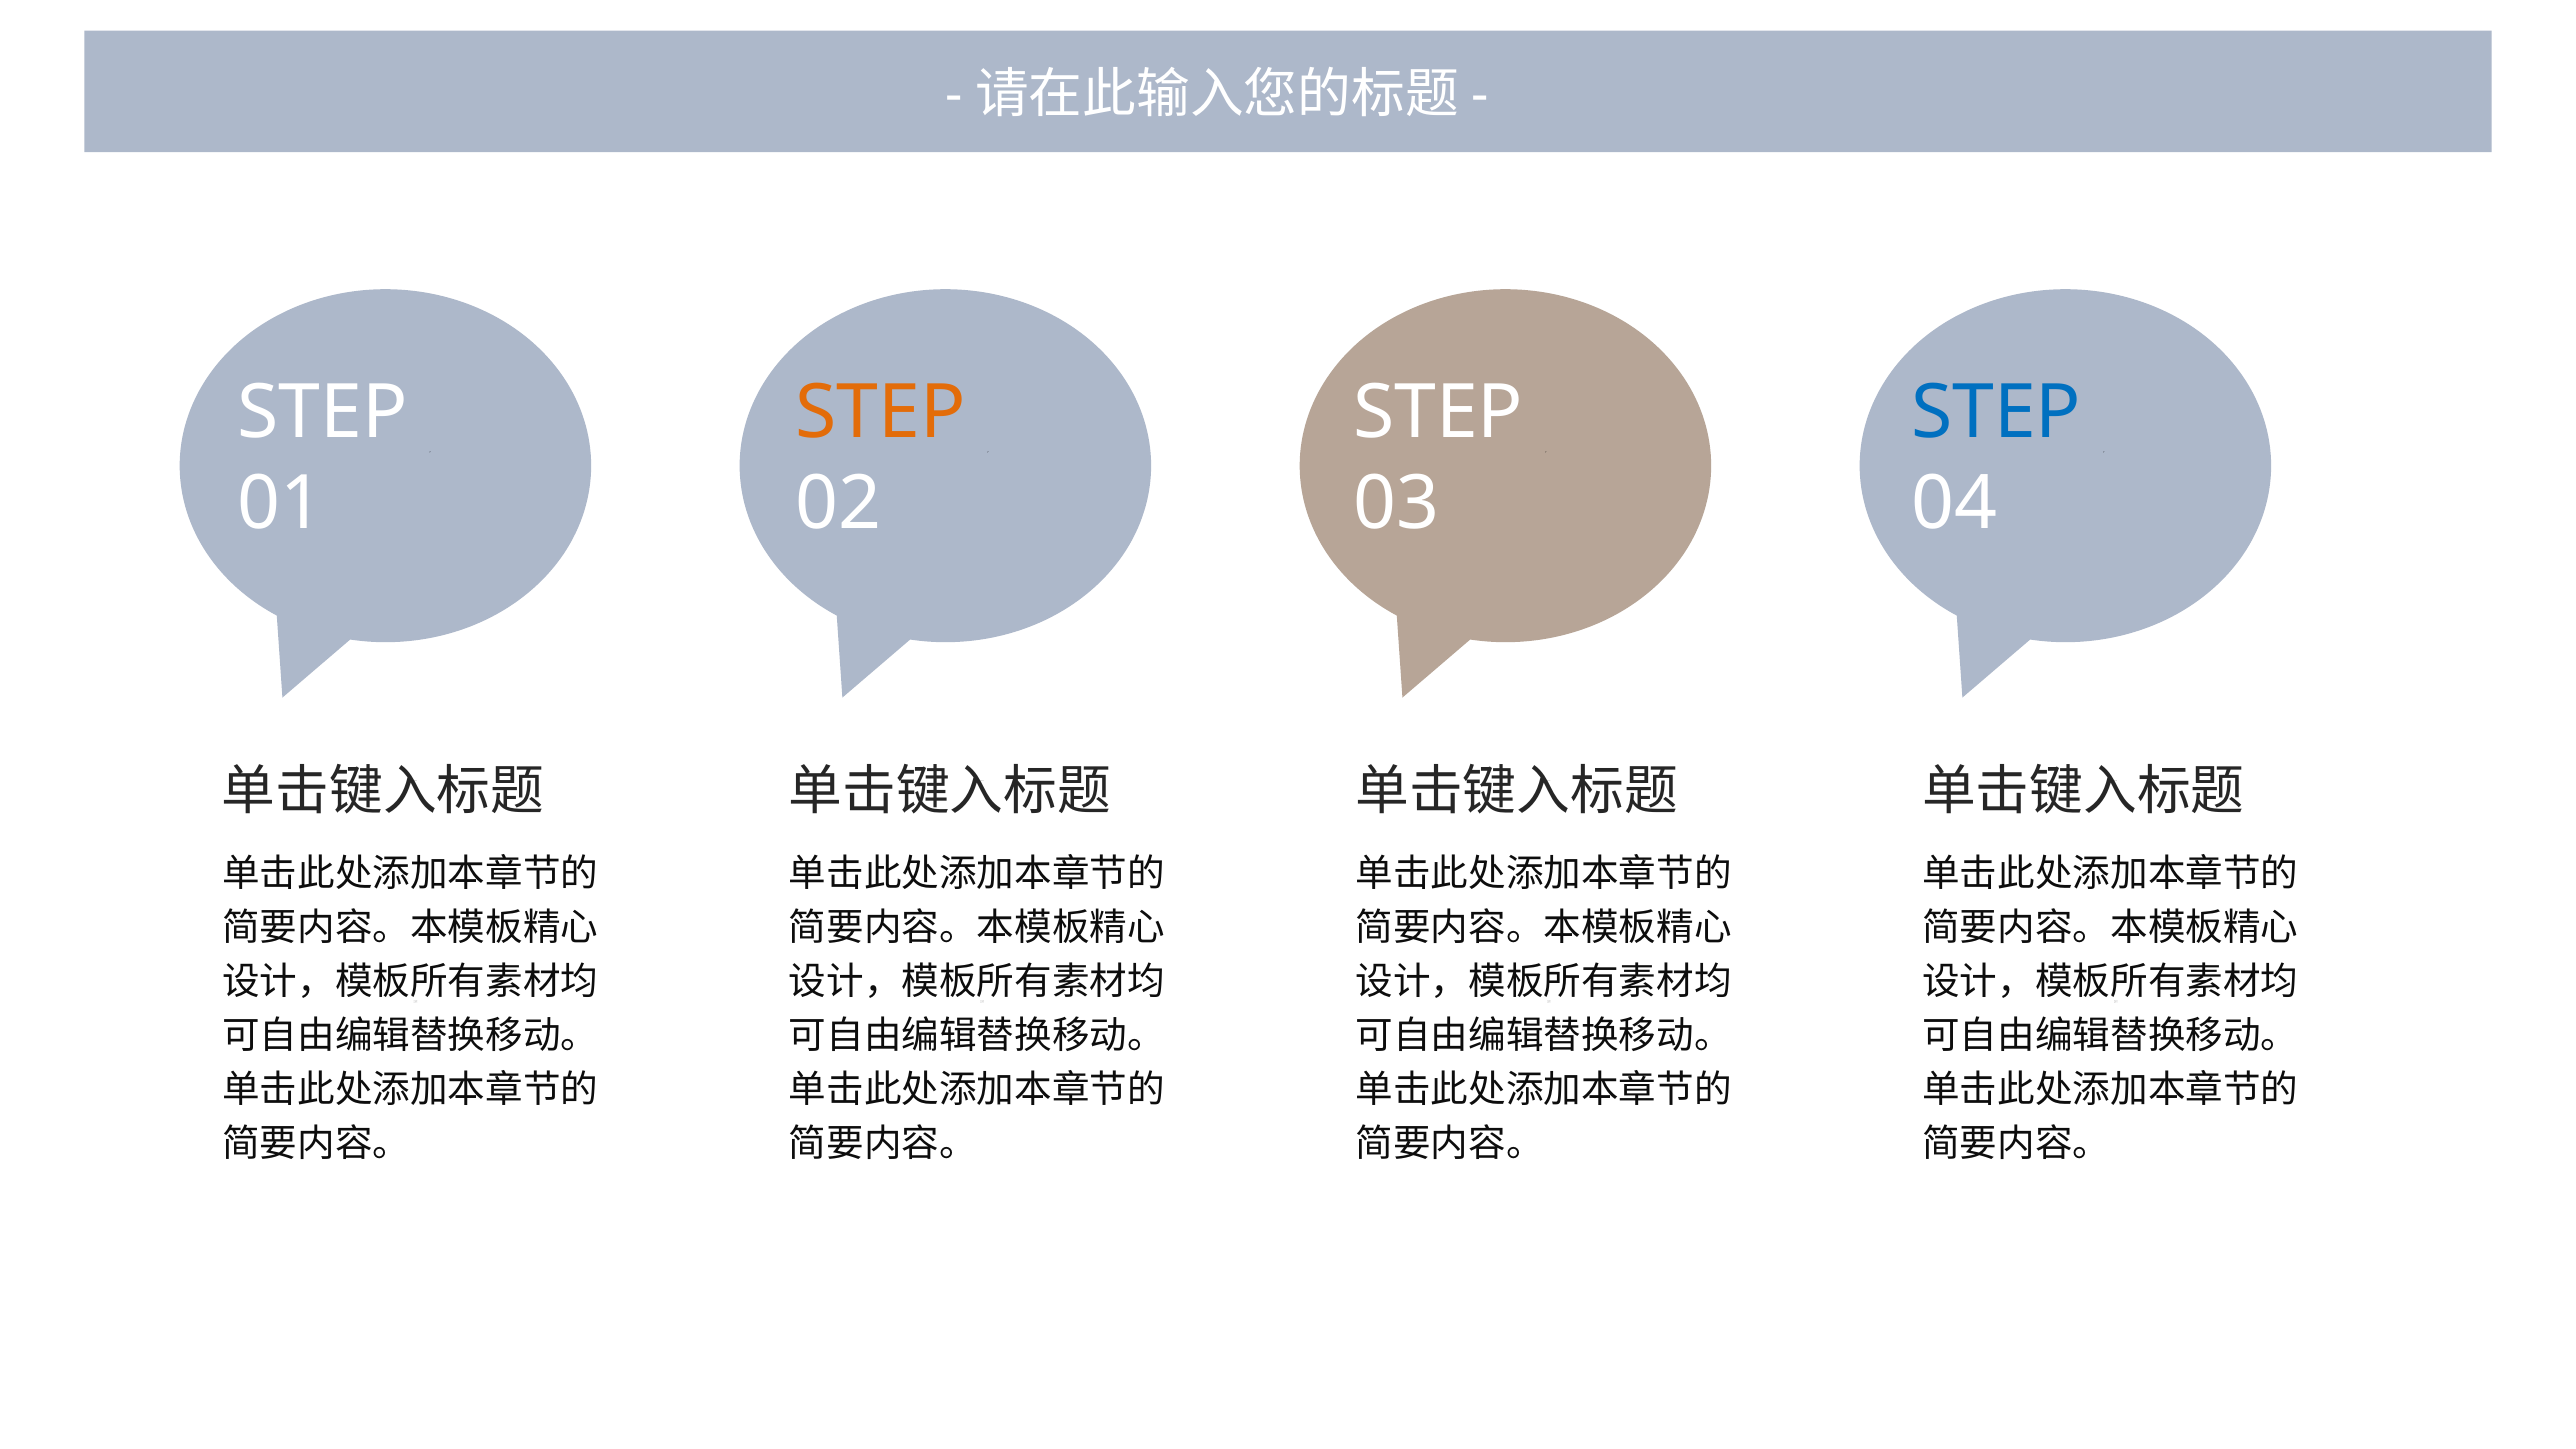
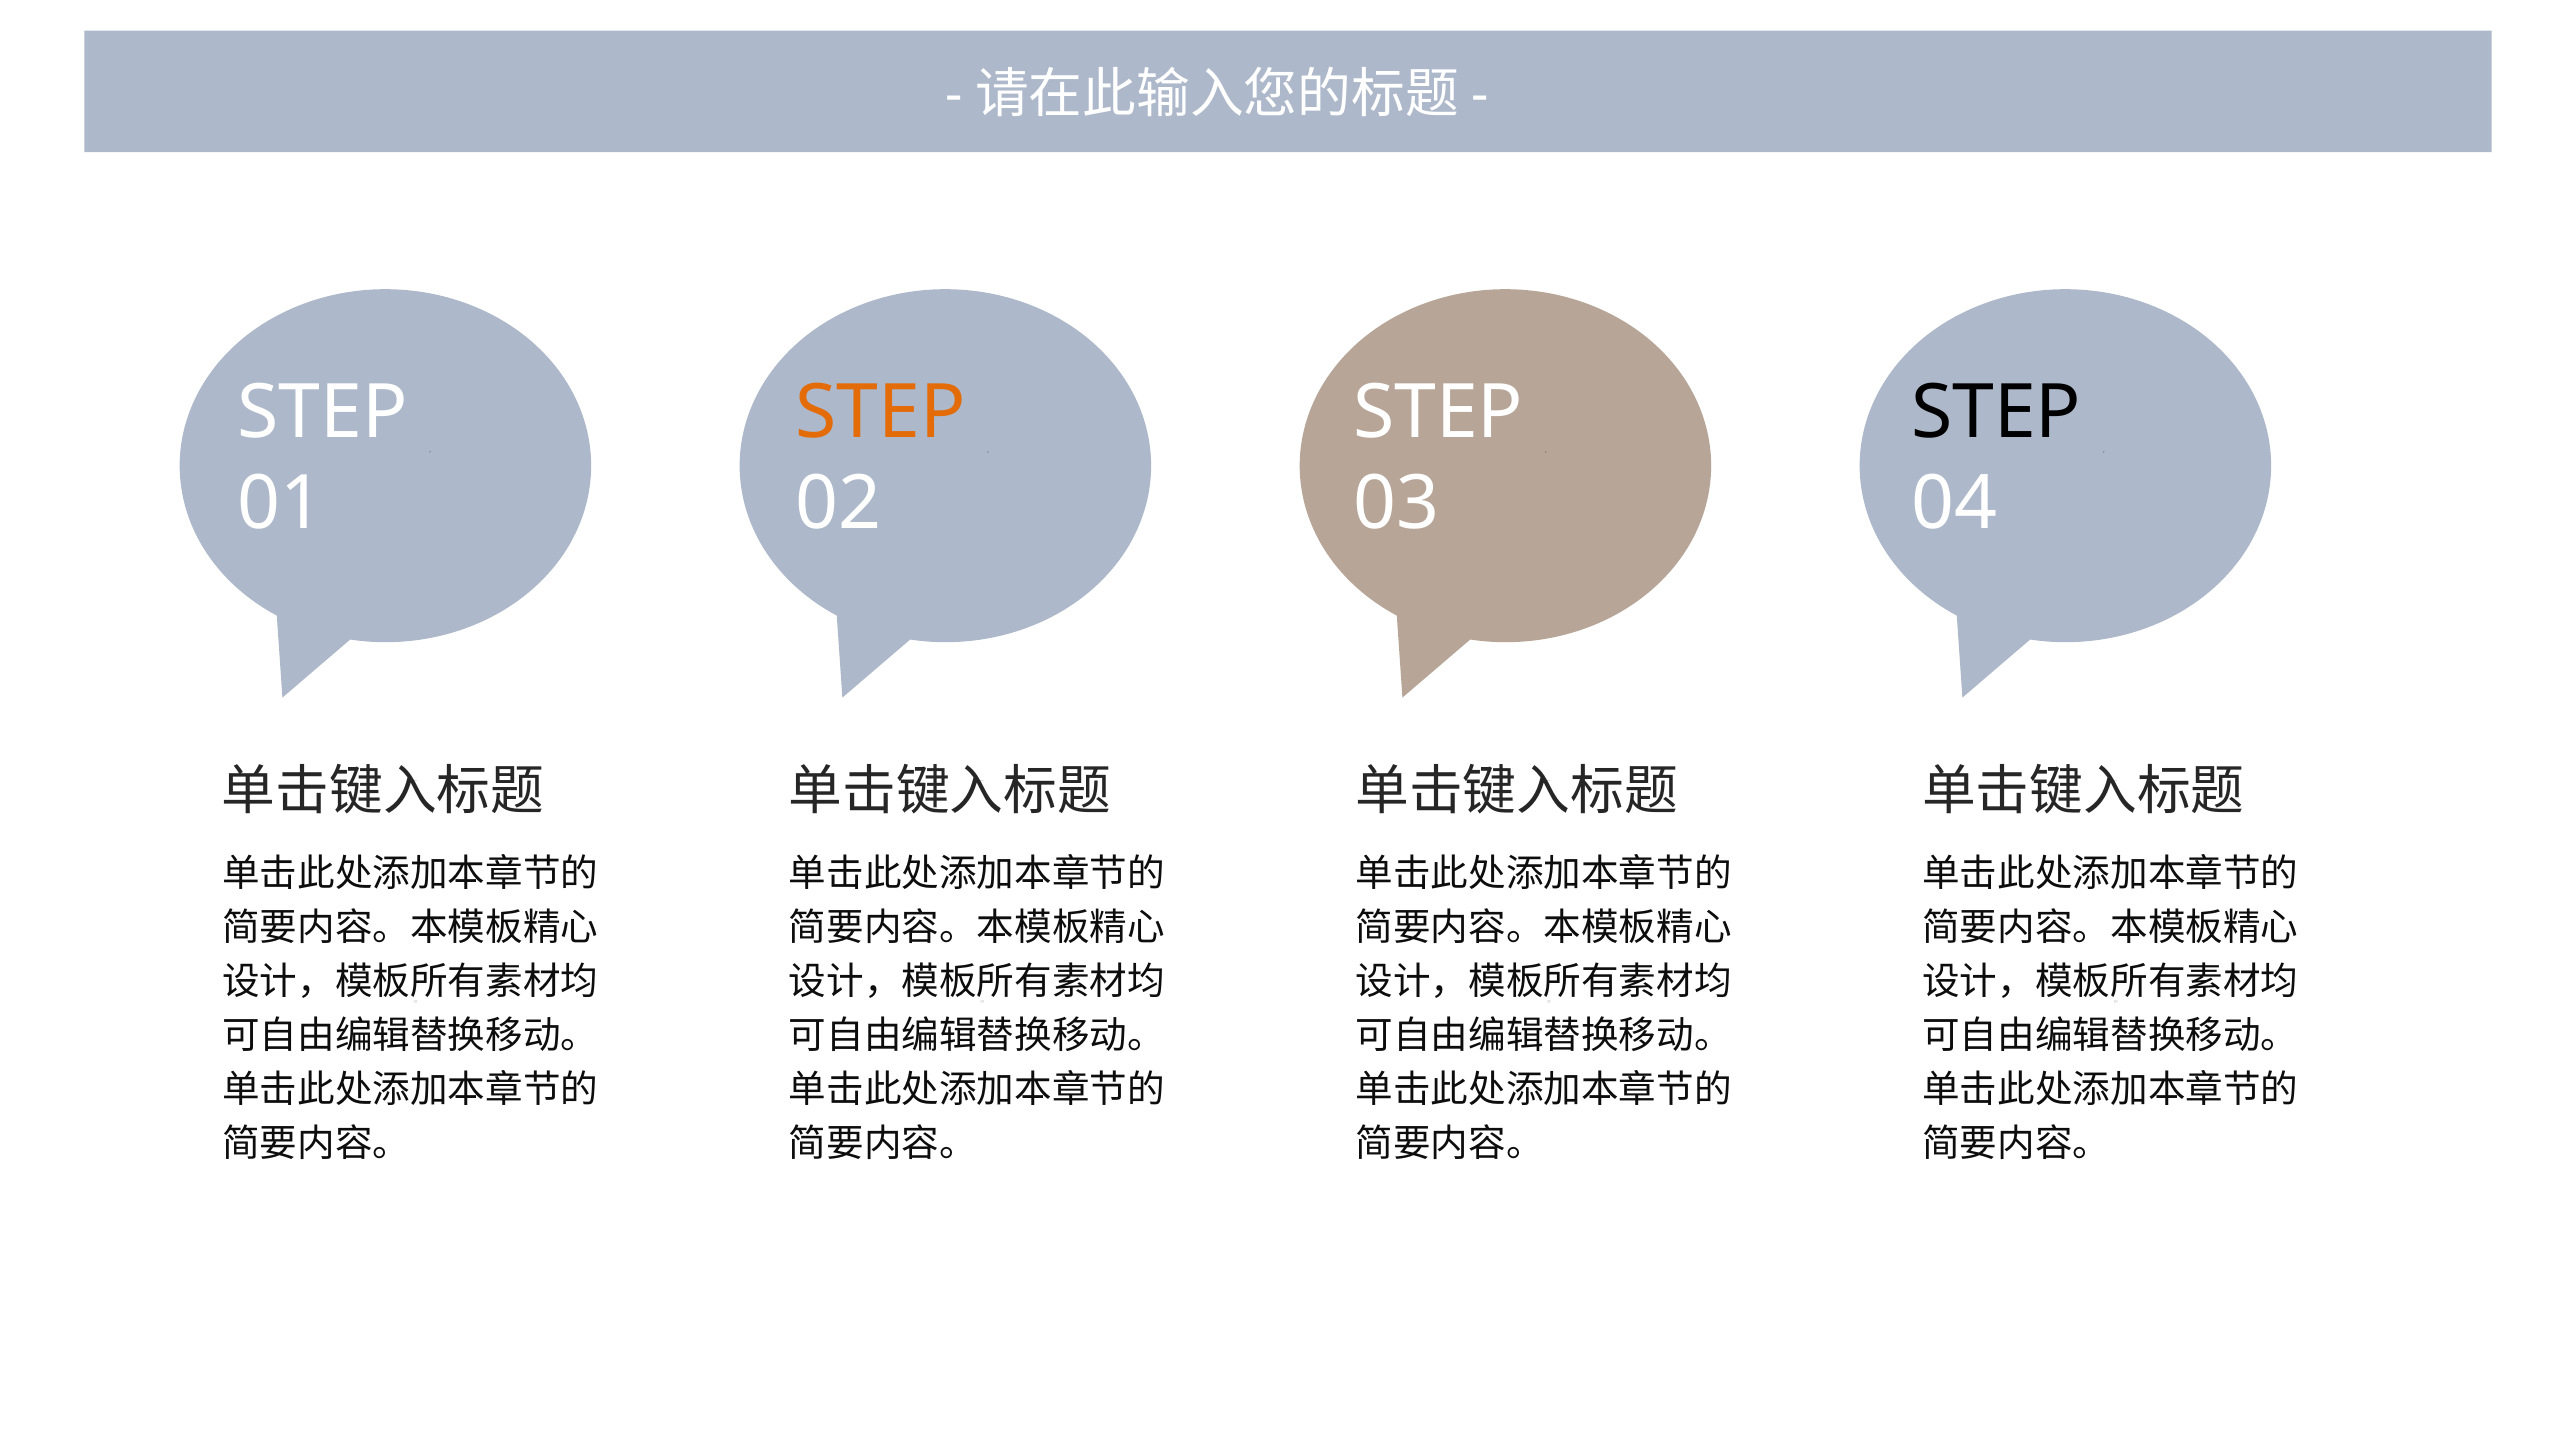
STEP colour: blue -> black (1996, 413)
